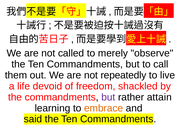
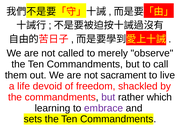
repeatedly: repeatedly -> sacrament (124, 75)
attain: attain -> which (159, 97)
embrace colour: orange -> purple (104, 108)
said: said -> sets (33, 119)
